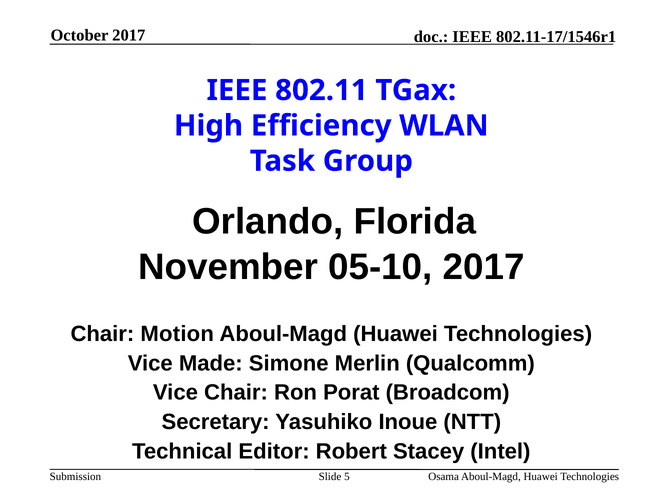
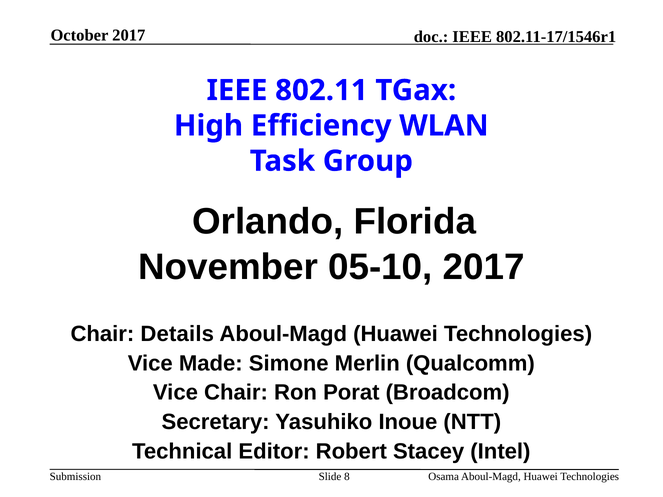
Motion: Motion -> Details (177, 334)
5: 5 -> 8 (347, 477)
